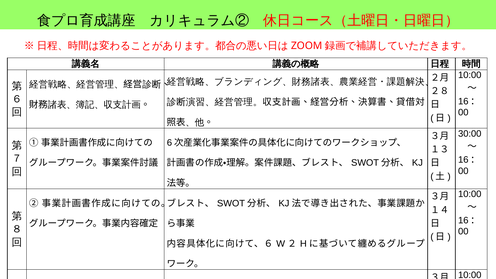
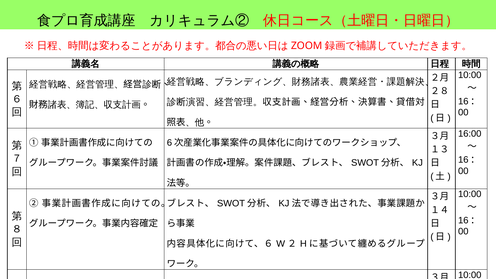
30:00: 30:00 -> 16:00 (470, 134)
